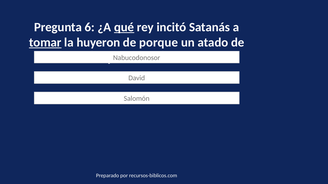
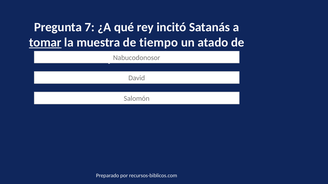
6: 6 -> 7 (90, 27)
qué underline: present -> none (124, 27)
huyeron: huyeron -> muestra (98, 43)
porque: porque -> tiempo (159, 43)
